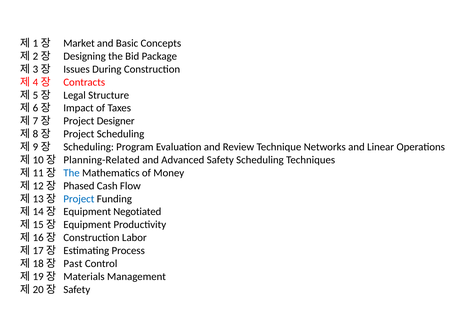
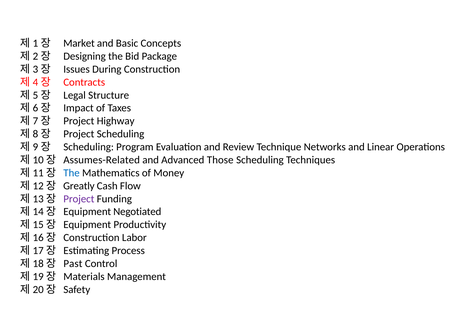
Designer: Designer -> Highway (116, 121)
Planning-Related: Planning-Related -> Assumes-Related (102, 160)
Advanced Safety: Safety -> Those (220, 160)
Phased: Phased -> Greatly (79, 186)
Project colour: blue -> purple (79, 199)
